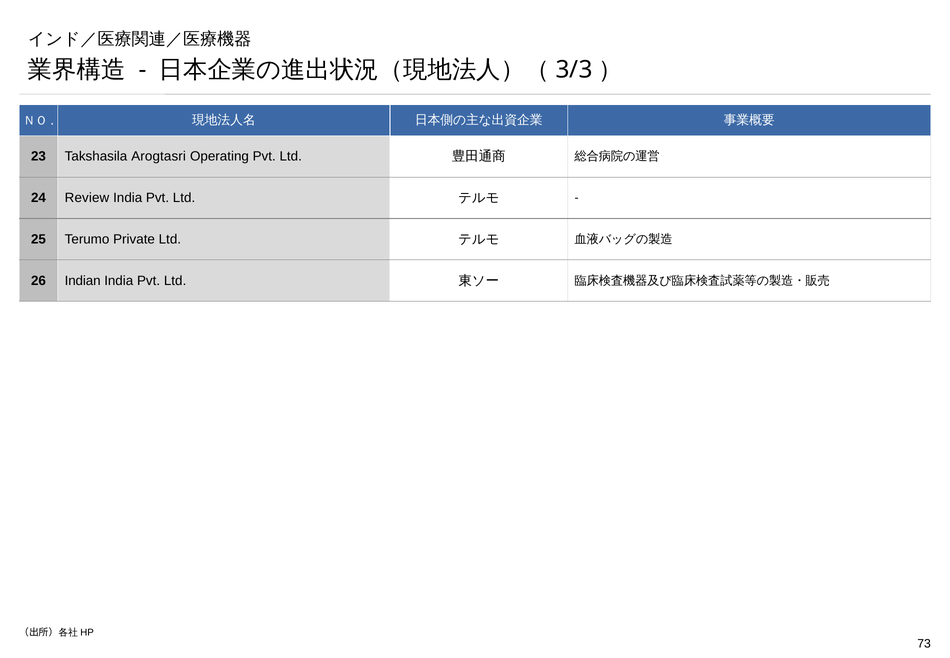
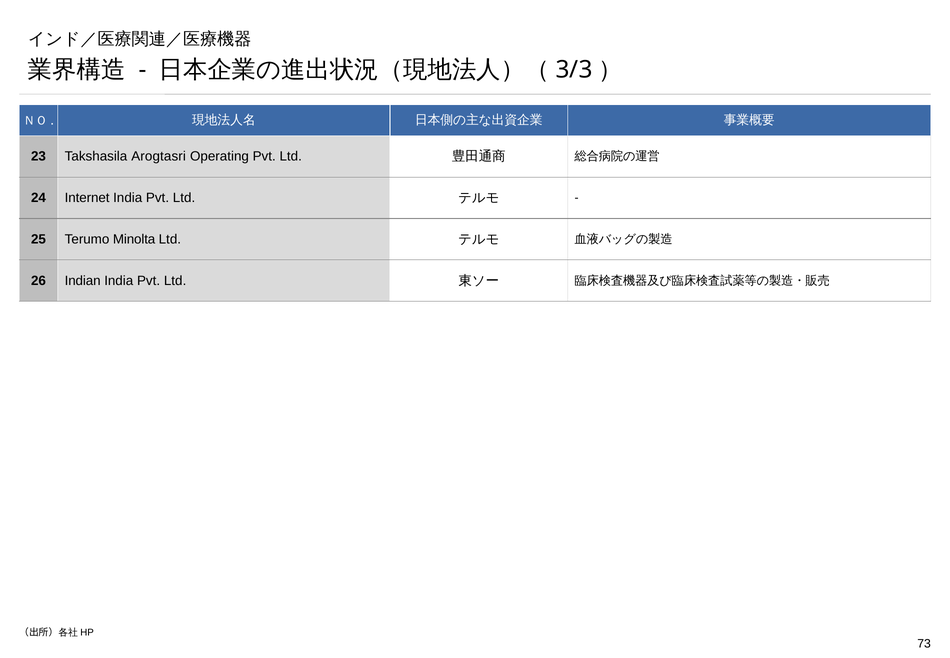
Review: Review -> Internet (87, 198)
Private: Private -> Minolta (134, 239)
